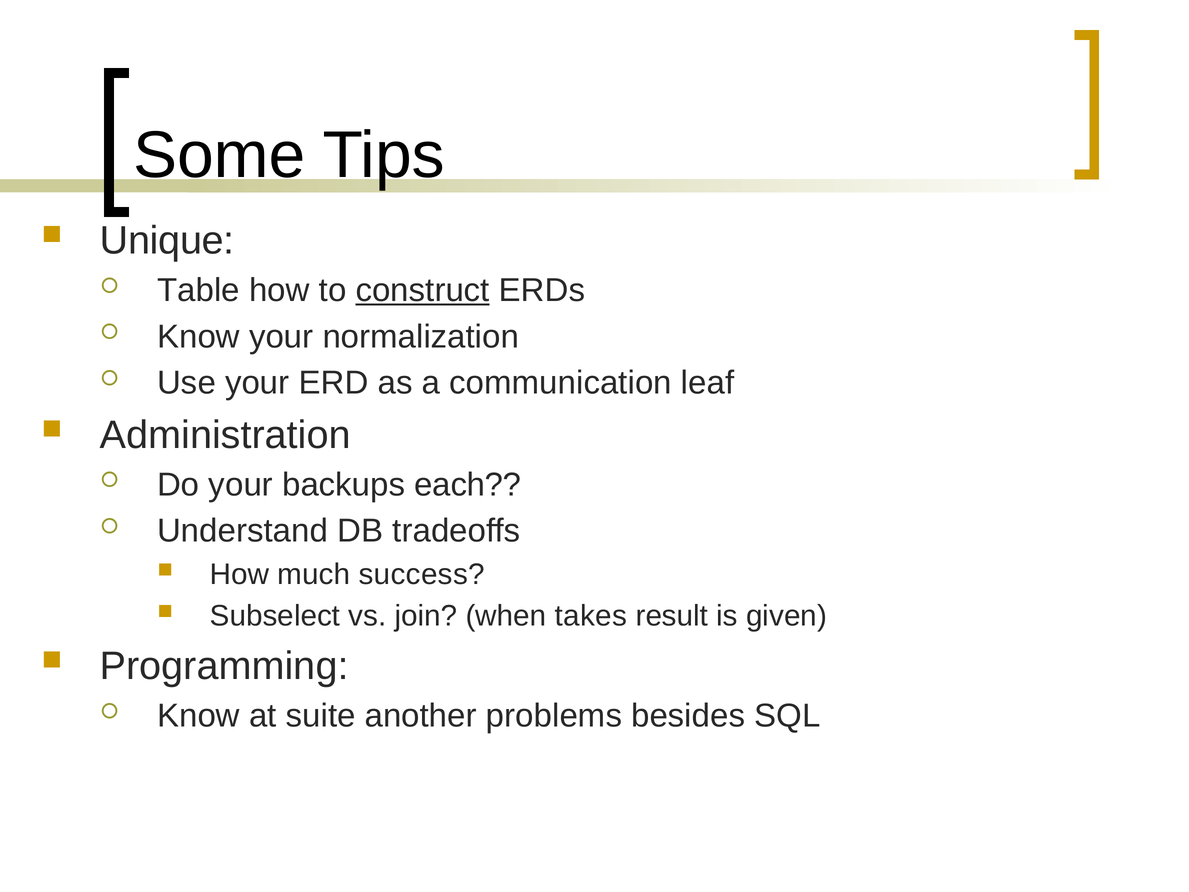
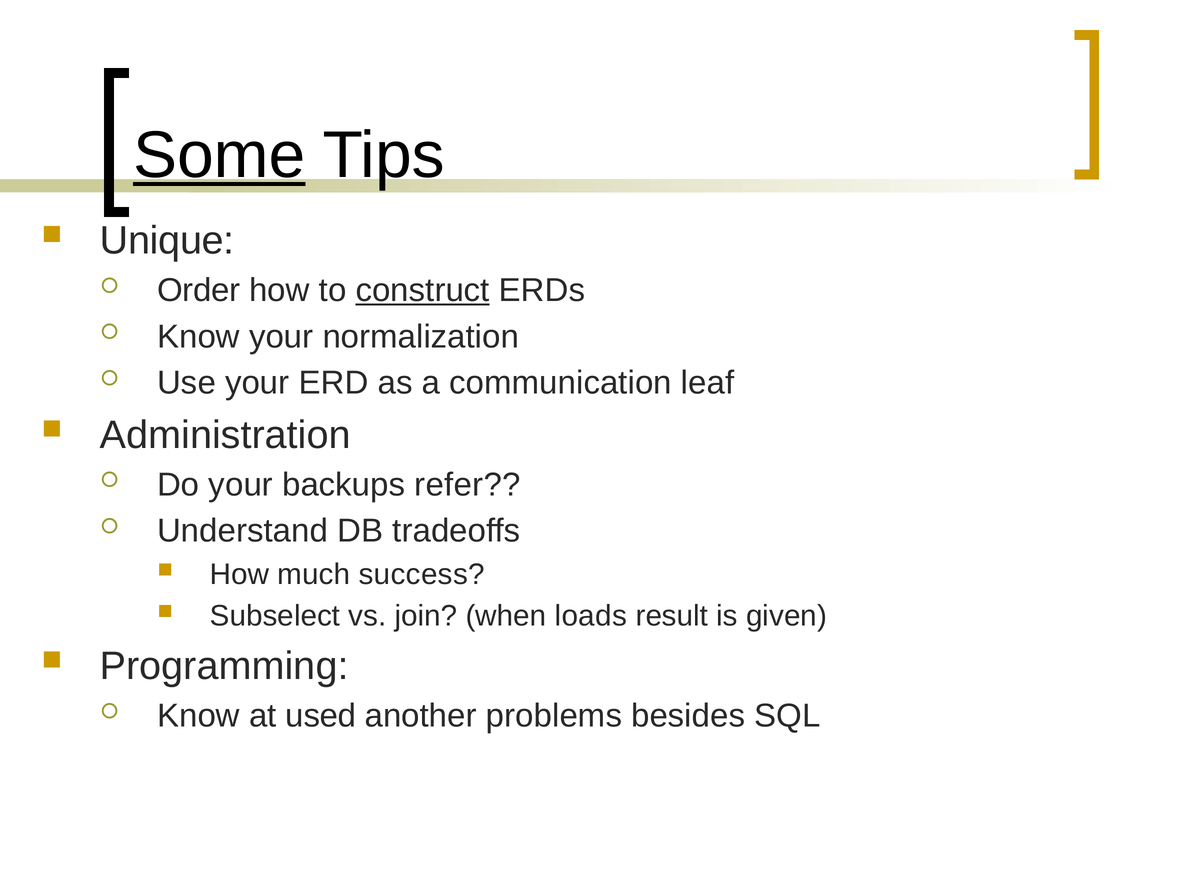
Some underline: none -> present (219, 155)
Table: Table -> Order (199, 290)
each: each -> refer (468, 485)
takes: takes -> loads (591, 616)
suite: suite -> used (321, 716)
